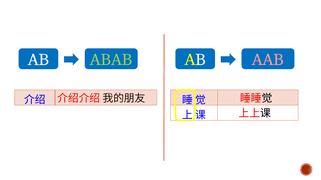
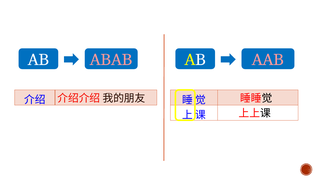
ABAB colour: light green -> pink (111, 60)
